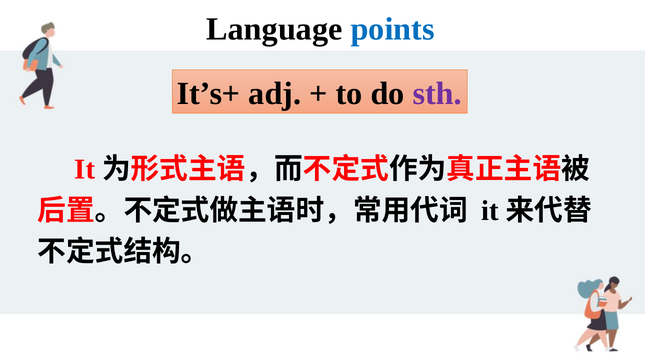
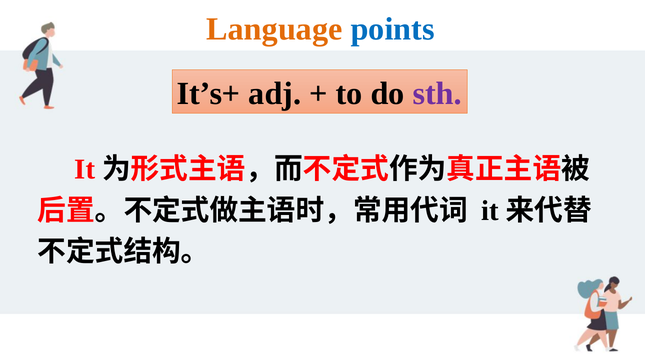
Language colour: black -> orange (274, 29)
